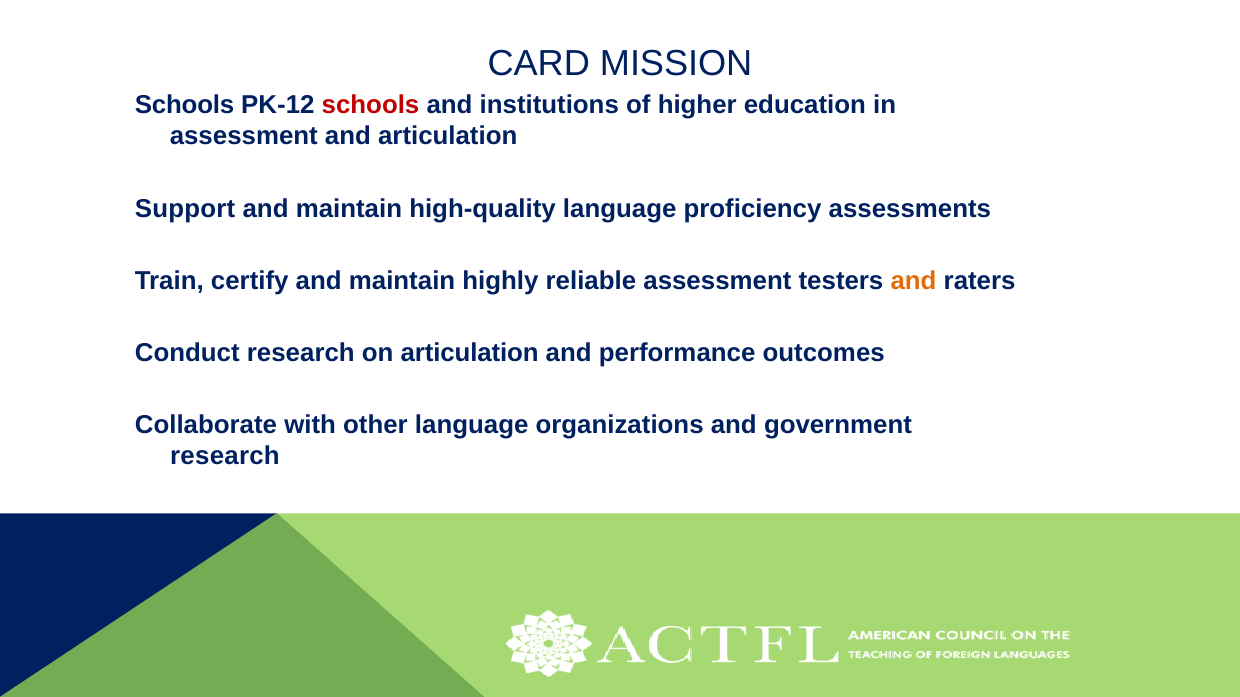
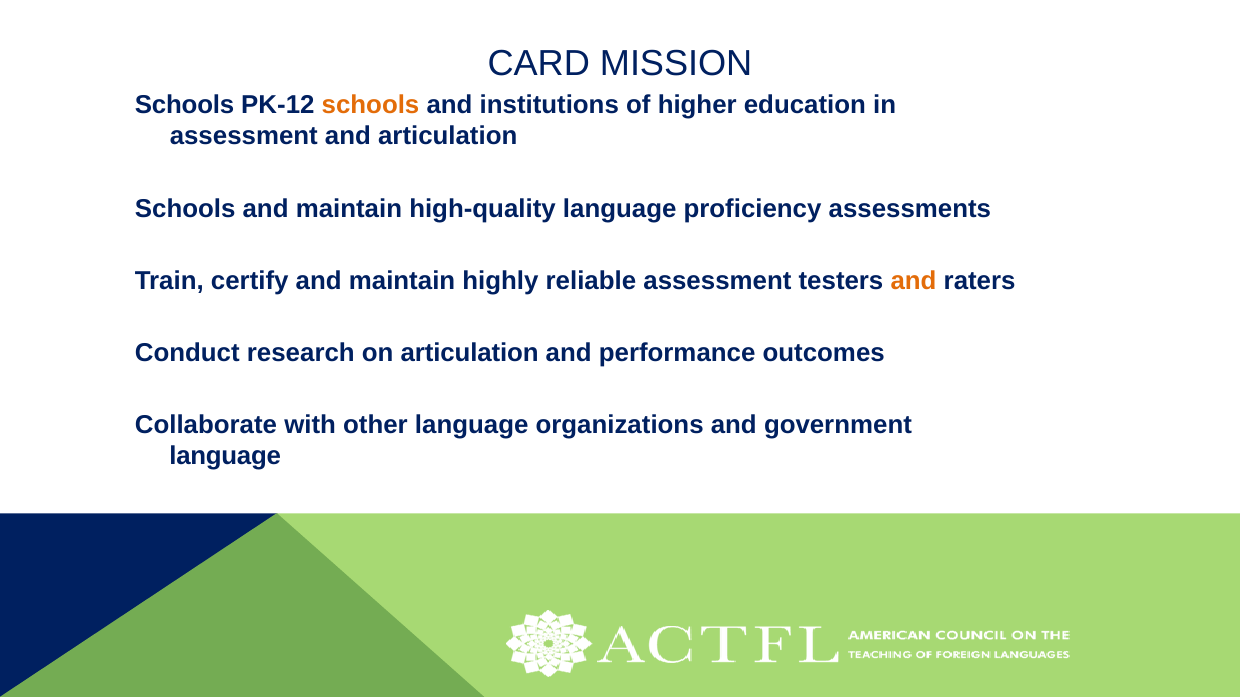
schools colour: red -> orange (371, 105)
Support: Support -> Schools (185, 209)
research: research -> language (225, 457)
